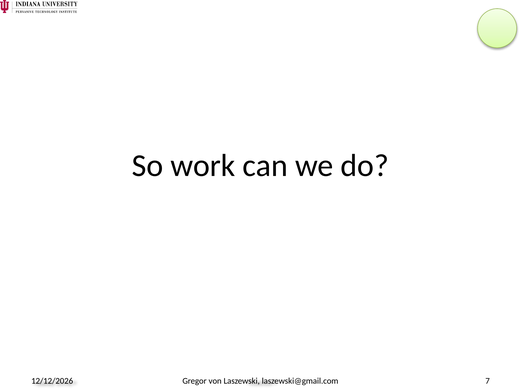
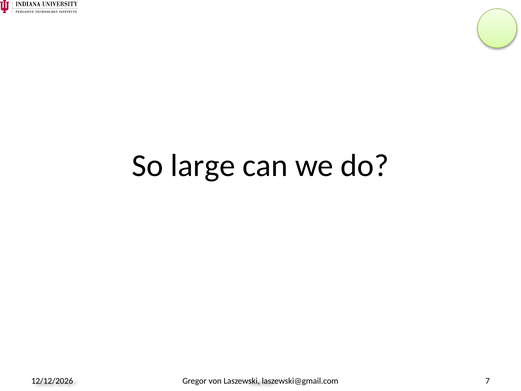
work: work -> large (203, 165)
